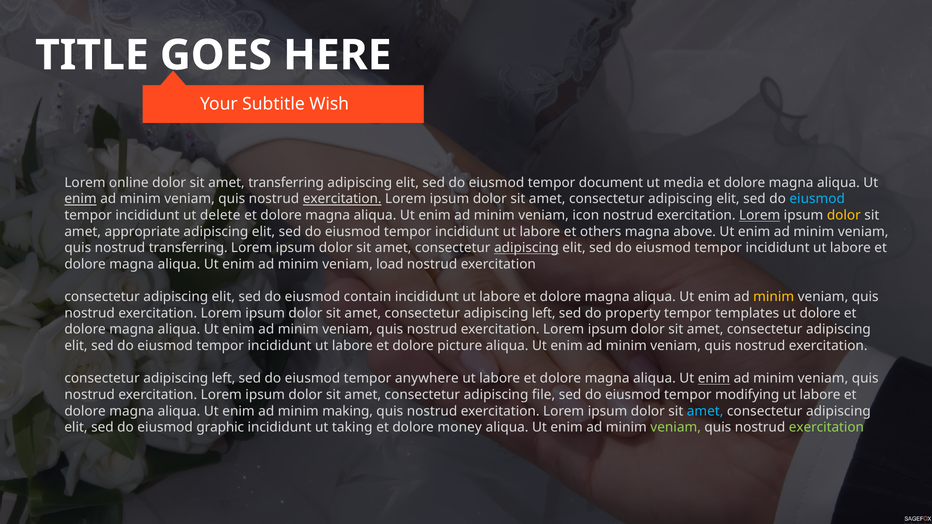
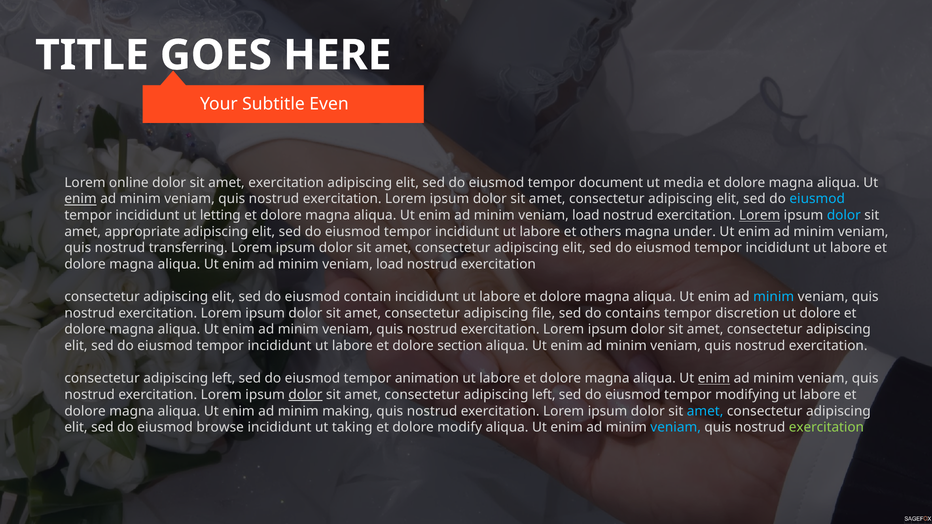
Wish: Wish -> Even (329, 104)
amet transferring: transferring -> exercitation (286, 183)
exercitation underline: present -> none (342, 199)
delete: delete -> letting (220, 215)
icon: icon -> load (586, 215)
dolor colour: yellow -> light blue (844, 215)
above: above -> under (695, 232)
adipiscing underline: present -> none (526, 248)
minim colour: yellow -> light blue (774, 297)
amet consectetur adipiscing left: left -> file (544, 313)
property: property -> contains (633, 313)
templates: templates -> discretion (747, 313)
picture: picture -> section (460, 346)
anywhere: anywhere -> animation (427, 379)
dolor underline: none -> present (305, 395)
amet consectetur adipiscing file: file -> left (544, 395)
graphic: graphic -> browse (220, 428)
money: money -> modify (460, 428)
veniam colour: light green -> light blue (676, 428)
